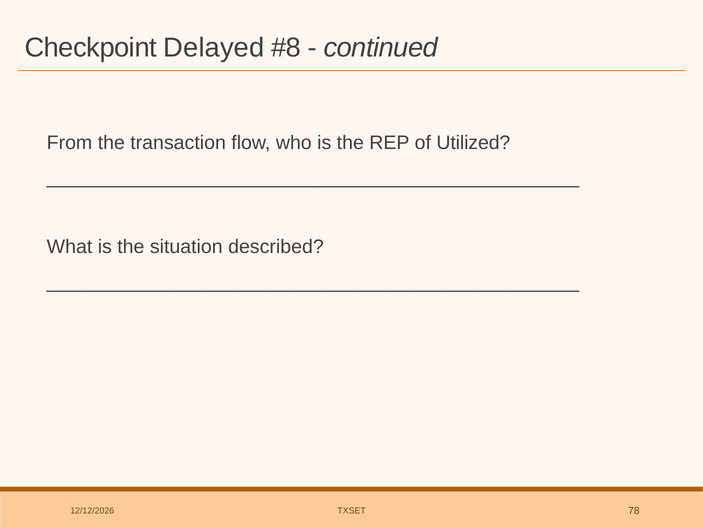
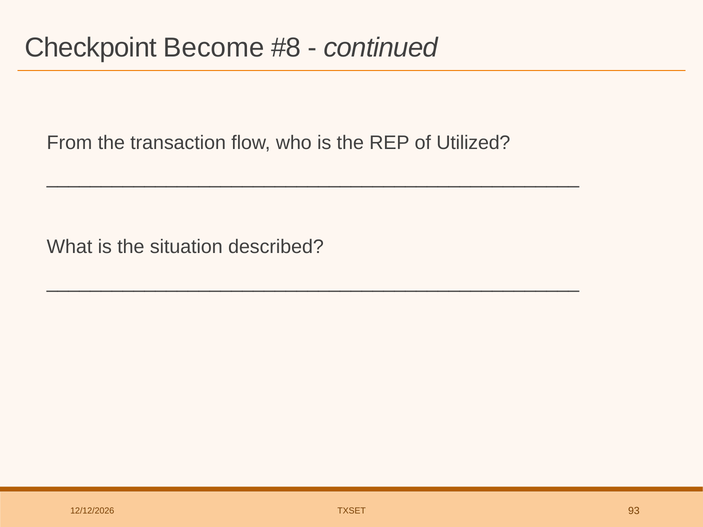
Delayed: Delayed -> Become (214, 48)
78: 78 -> 93 (634, 511)
